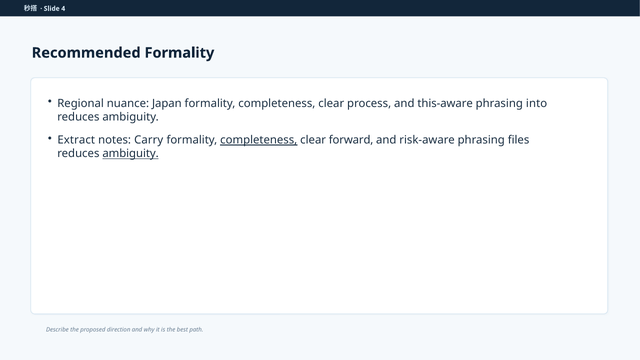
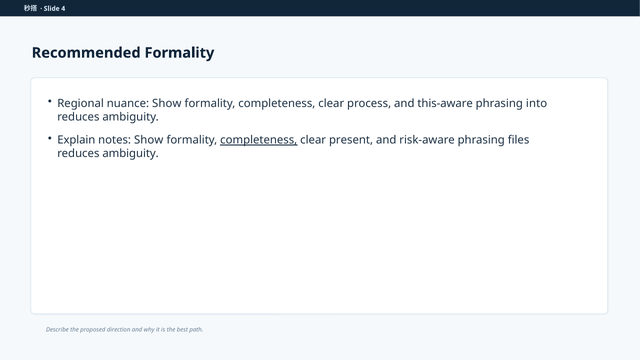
nuance Japan: Japan -> Show (167, 104)
Extract: Extract -> Explain (76, 140)
notes Carry: Carry -> Show (149, 140)
forward: forward -> present (351, 140)
ambiguity underline: present -> none (131, 154)
